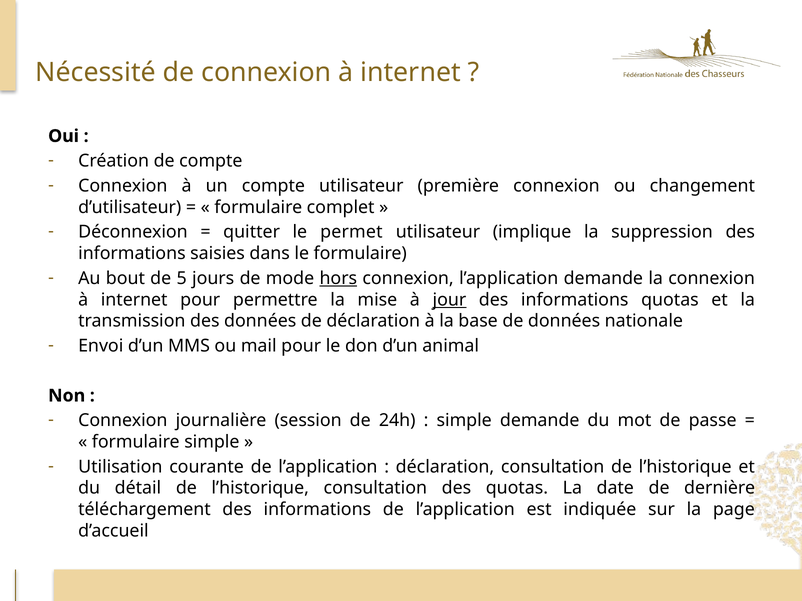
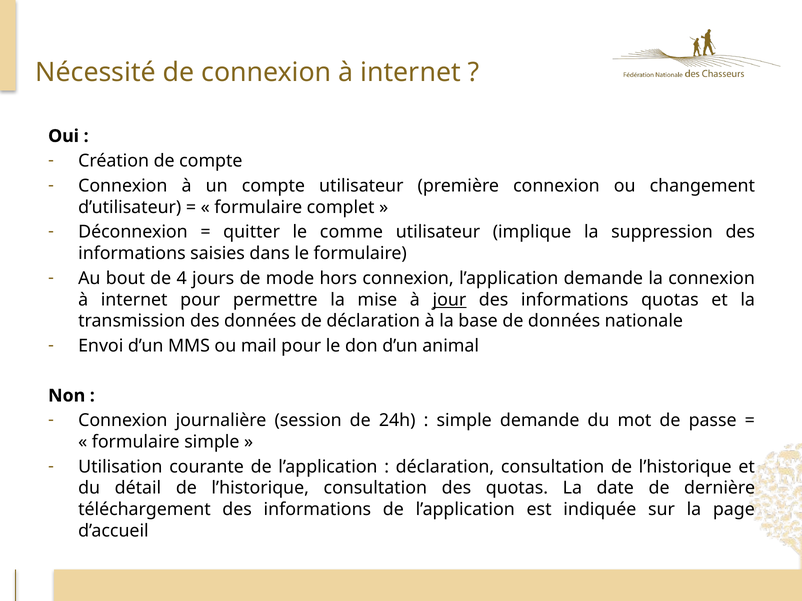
permet: permet -> comme (351, 232)
5: 5 -> 4 (182, 279)
hors underline: present -> none (338, 279)
